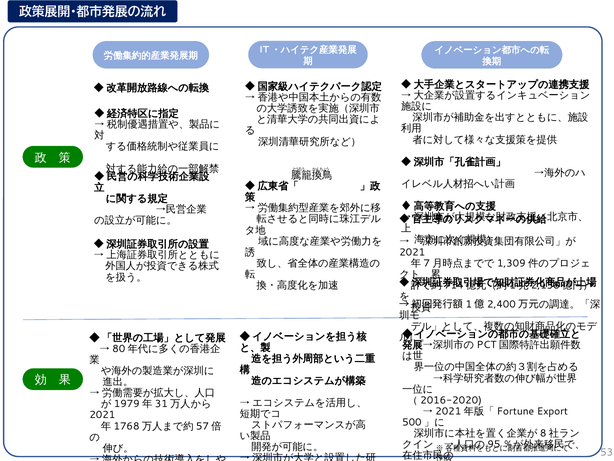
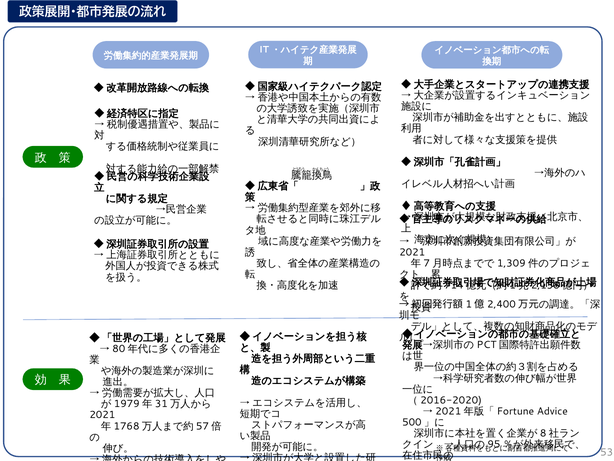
Export: Export -> Advice (552, 411)
